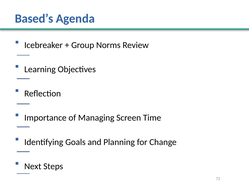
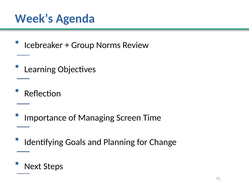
Based’s: Based’s -> Week’s (34, 19)
